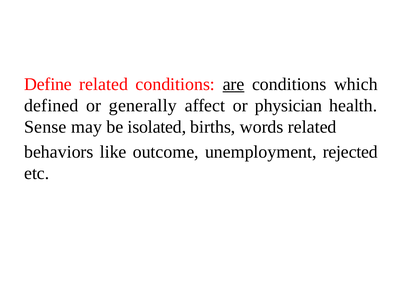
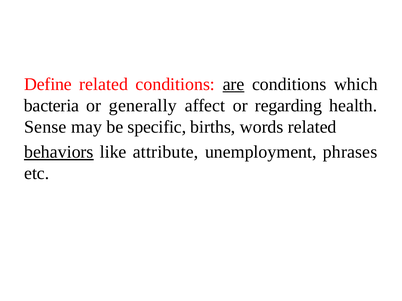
defined: defined -> bacteria (51, 106)
physician: physician -> regarding (288, 106)
isolated: isolated -> specific (157, 127)
behaviors underline: none -> present (59, 152)
outcome: outcome -> attribute (166, 152)
rejected: rejected -> phrases (350, 152)
